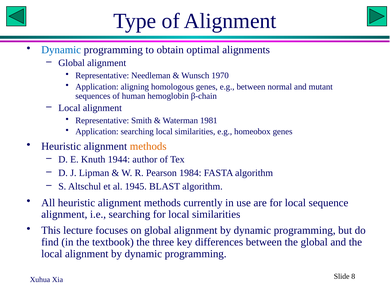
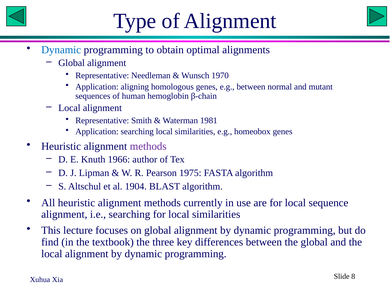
methods colour: orange -> purple (148, 147)
1944: 1944 -> 1966 (119, 160)
1984: 1984 -> 1975 (190, 173)
1945: 1945 -> 1904 (136, 187)
